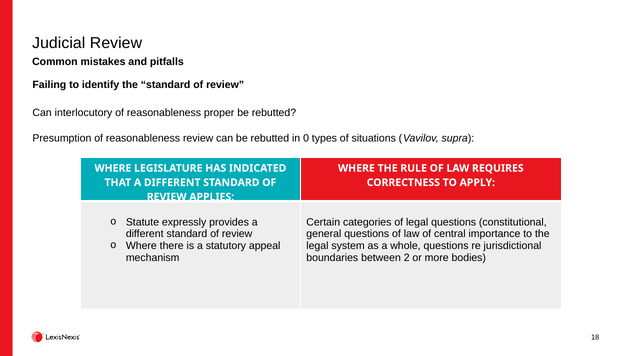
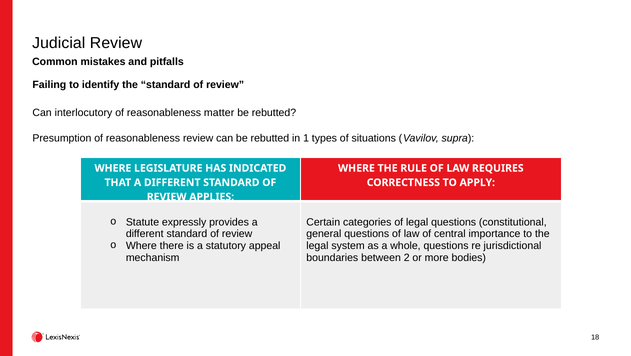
proper: proper -> matter (219, 113)
0: 0 -> 1 (306, 138)
